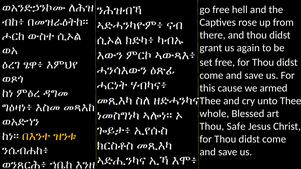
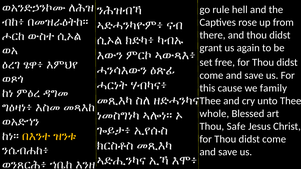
go free: free -> rule (221, 10)
armed: armed -> family (273, 88)
